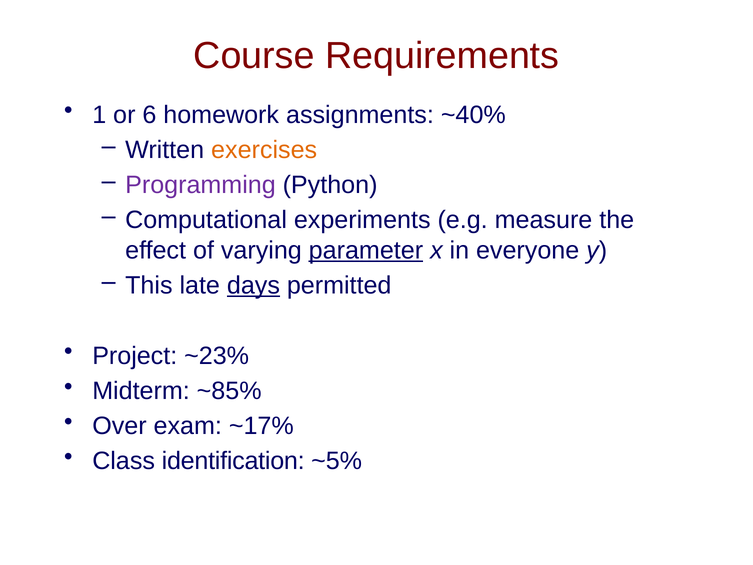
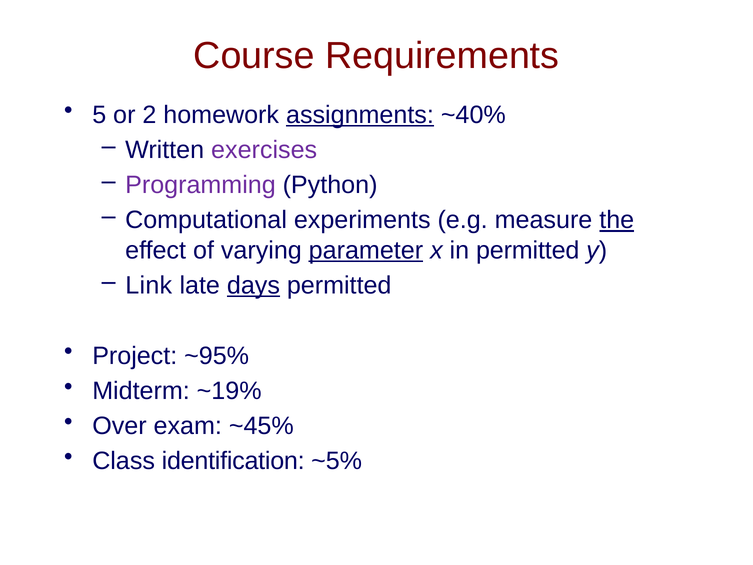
1: 1 -> 5 (99, 115)
6: 6 -> 2 (149, 115)
assignments underline: none -> present (360, 115)
exercises colour: orange -> purple (264, 150)
the underline: none -> present (617, 220)
in everyone: everyone -> permitted (528, 250)
This: This -> Link (149, 285)
~23%: ~23% -> ~95% (217, 356)
~85%: ~85% -> ~19% (229, 391)
~17%: ~17% -> ~45% (261, 426)
